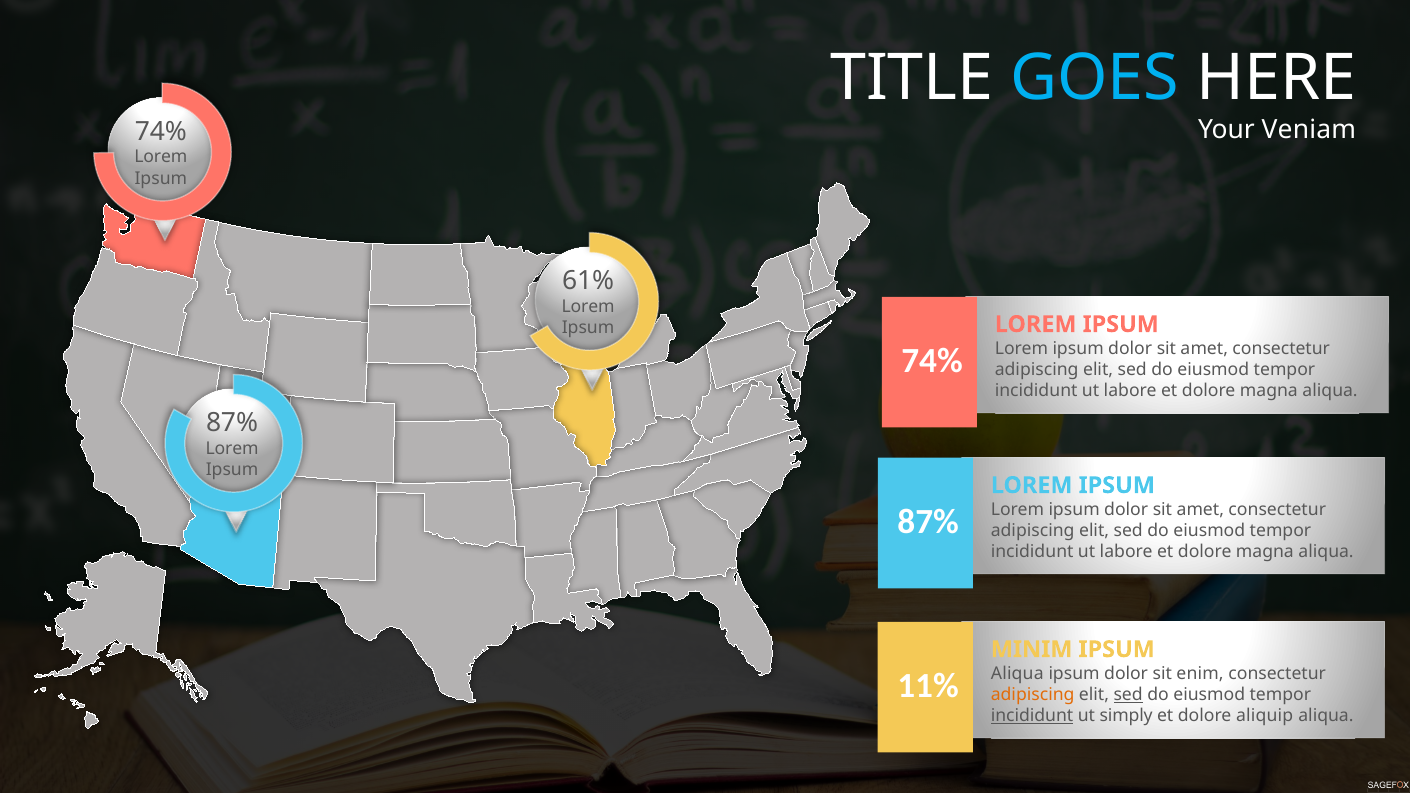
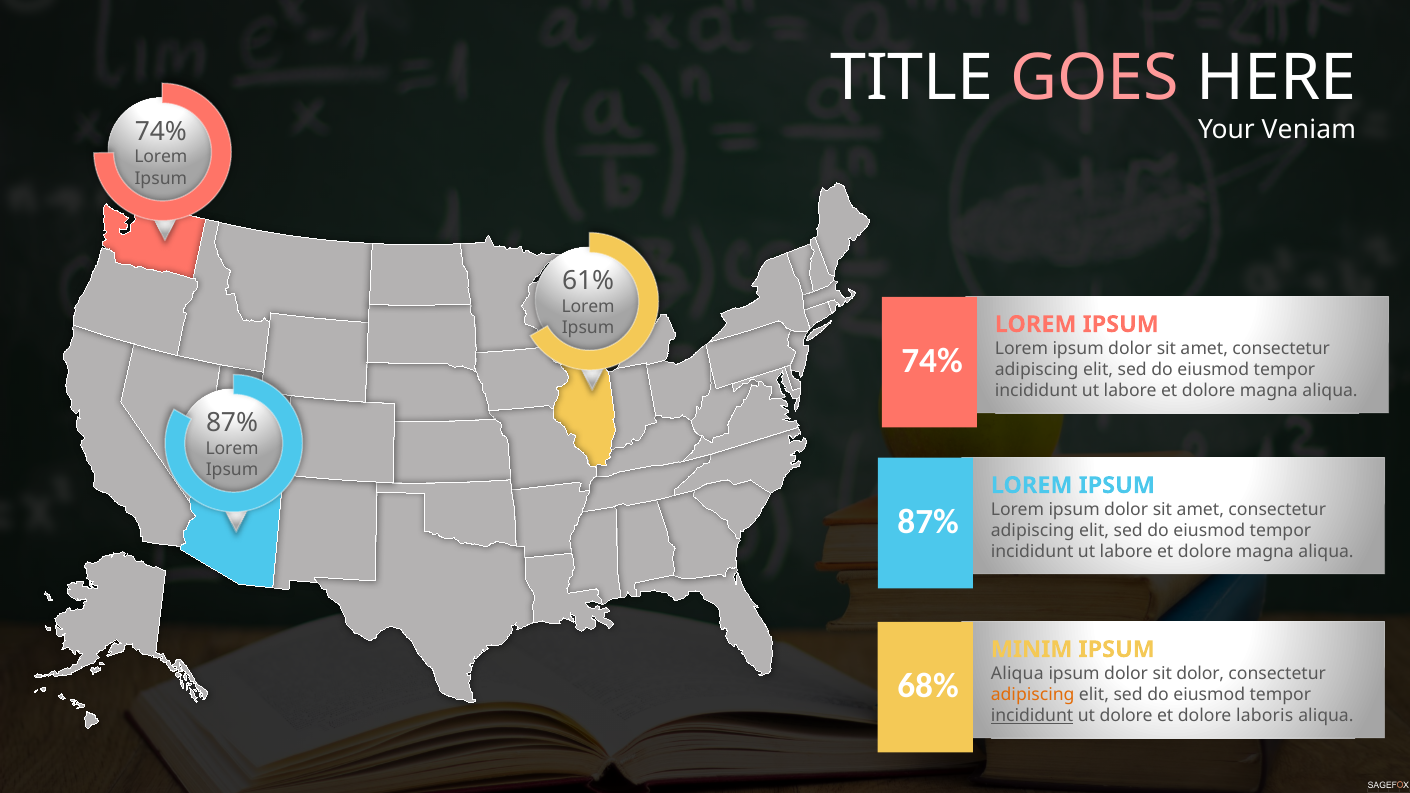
GOES colour: light blue -> pink (1095, 78)
sit enim: enim -> dolor (1200, 674)
11%: 11% -> 68% (928, 686)
sed underline: present -> none (1128, 695)
ut simply: simply -> dolore (1126, 716)
aliquip: aliquip -> laboris (1265, 716)
